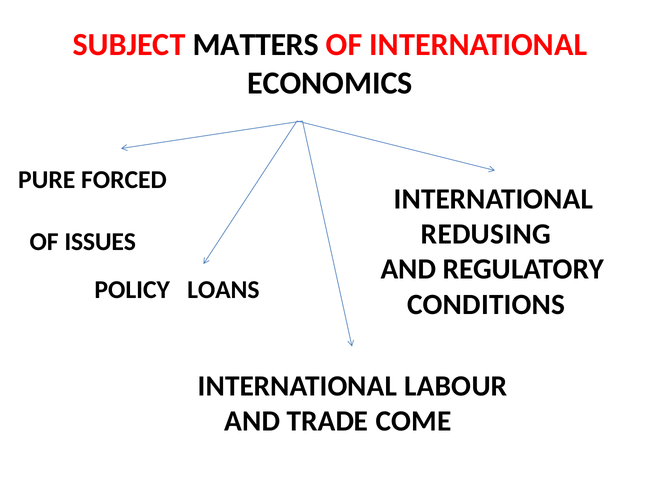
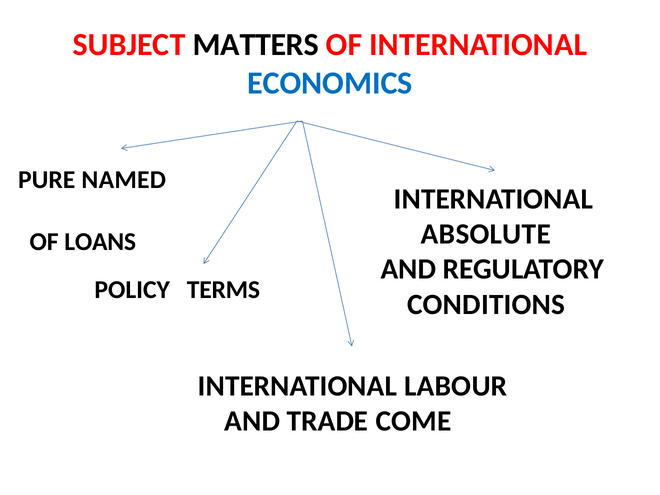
ECONOMICS colour: black -> blue (330, 83)
FORCED: FORCED -> NAMED (124, 180)
REDUSING: REDUSING -> ABSOLUTE (486, 234)
ISSUES: ISSUES -> LOANS (100, 242)
LOANS: LOANS -> TERMS (223, 290)
